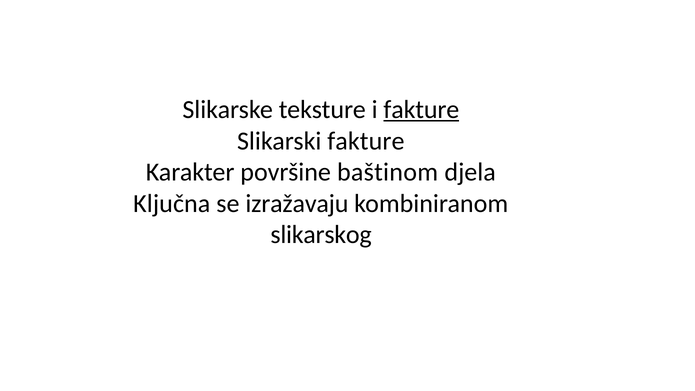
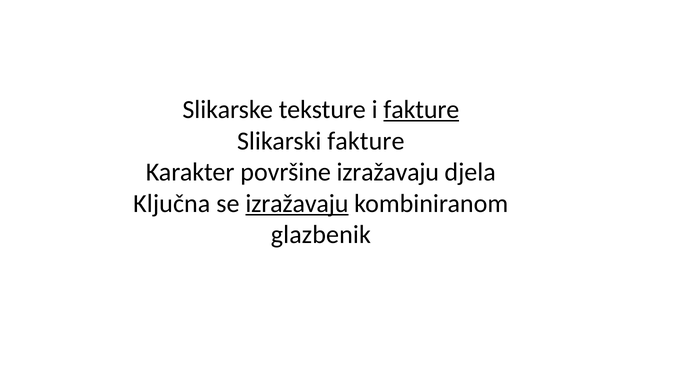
površine baštinom: baštinom -> izražavaju (388, 172)
izražavaju underline: none -> present (297, 203)
slikarskog: slikarskog -> glazbenik (321, 235)
